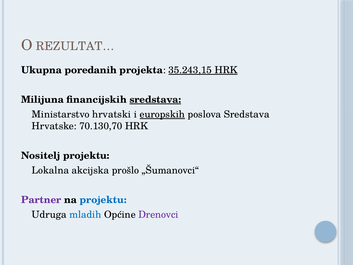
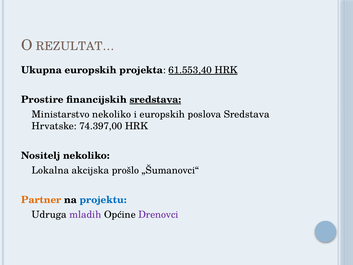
Ukupna poredanih: poredanih -> europskih (91, 70)
35.243,15: 35.243,15 -> 61.553,40 (190, 70)
Milijuna: Milijuna -> Prostire (42, 100)
Ministarstvo hrvatski: hrvatski -> nekoliko (112, 114)
europskih underline: present -> none (162, 114)
70.130,70: 70.130,70 -> 74.397,00 (101, 126)
Nositelj projektu: projektu -> nekoliko (86, 156)
Partner colour: purple -> orange (41, 200)
mladih colour: blue -> purple (85, 214)
